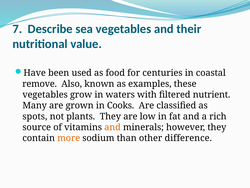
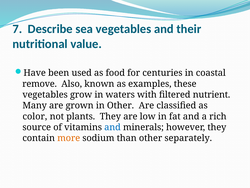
in Cooks: Cooks -> Other (120, 105)
spots: spots -> color (35, 116)
and colour: orange -> blue (113, 127)
difference: difference -> separately (188, 138)
